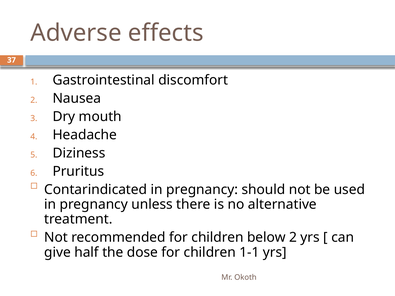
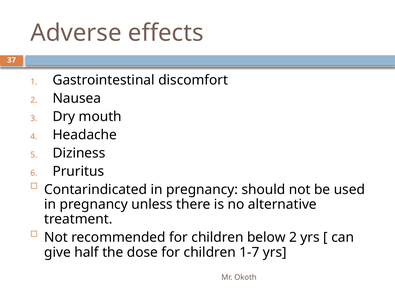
1-1: 1-1 -> 1-7 (249, 252)
